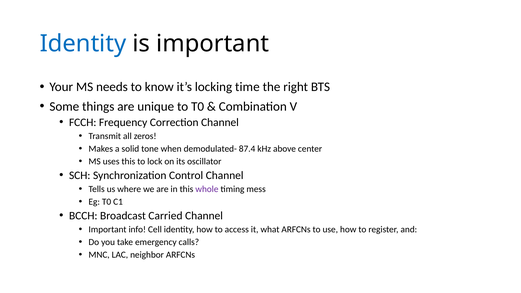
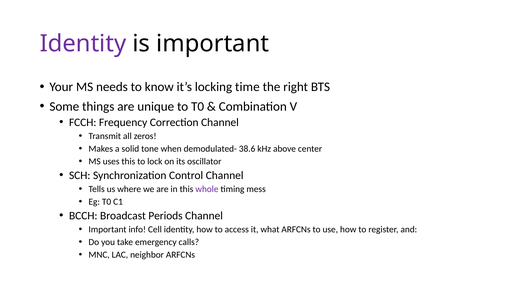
Identity colour: blue -> purple (83, 44)
87.4: 87.4 -> 38.6 (247, 149)
Carried: Carried -> Periods (165, 216)
